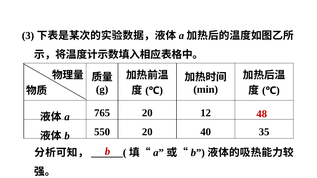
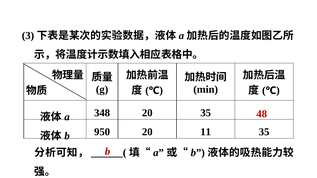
765: 765 -> 348 (102, 113)
20 12: 12 -> 35 (206, 113)
550: 550 -> 950 (102, 132)
40: 40 -> 11 (206, 132)
